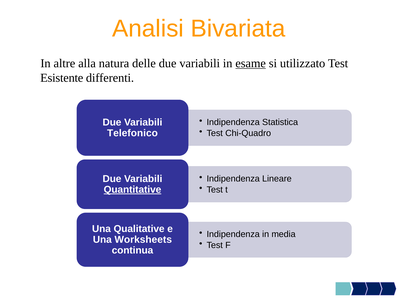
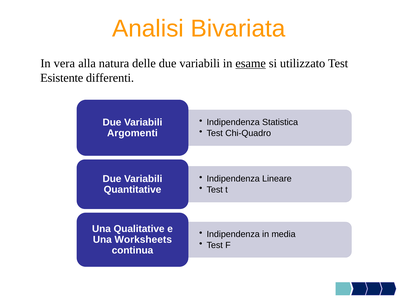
altre: altre -> vera (64, 63)
Telefonico: Telefonico -> Argomenti (132, 133)
Quantitative underline: present -> none (132, 190)
